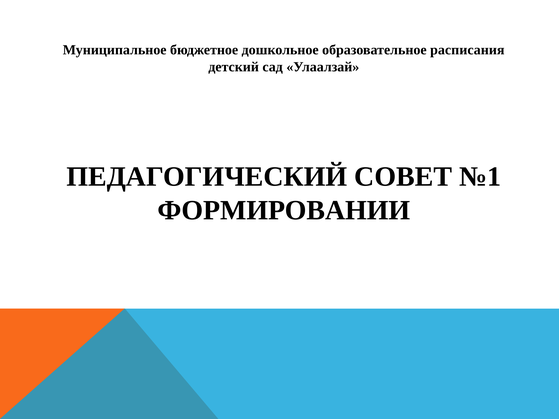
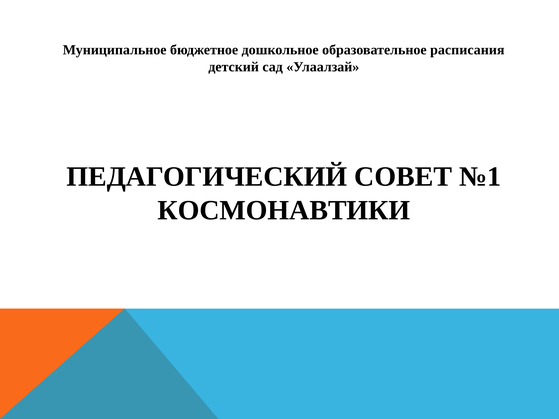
ФОРМИРОВАНИИ: ФОРМИРОВАНИИ -> КОСМОНАВТИКИ (284, 210)
